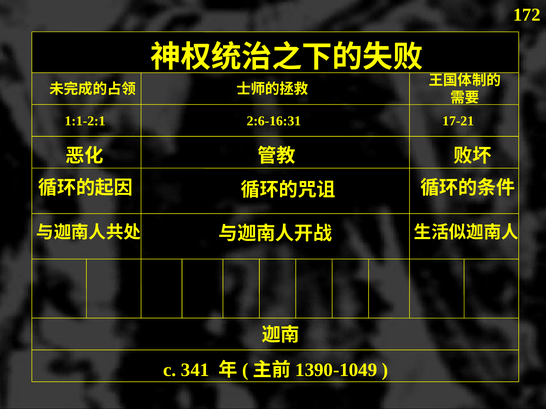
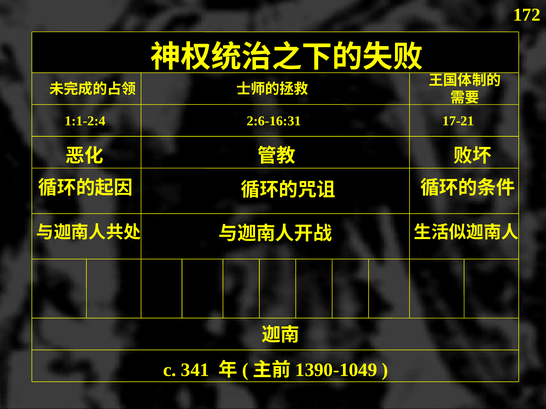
1:1-2:1: 1:1-2:1 -> 1:1-2:4 (85, 121)
